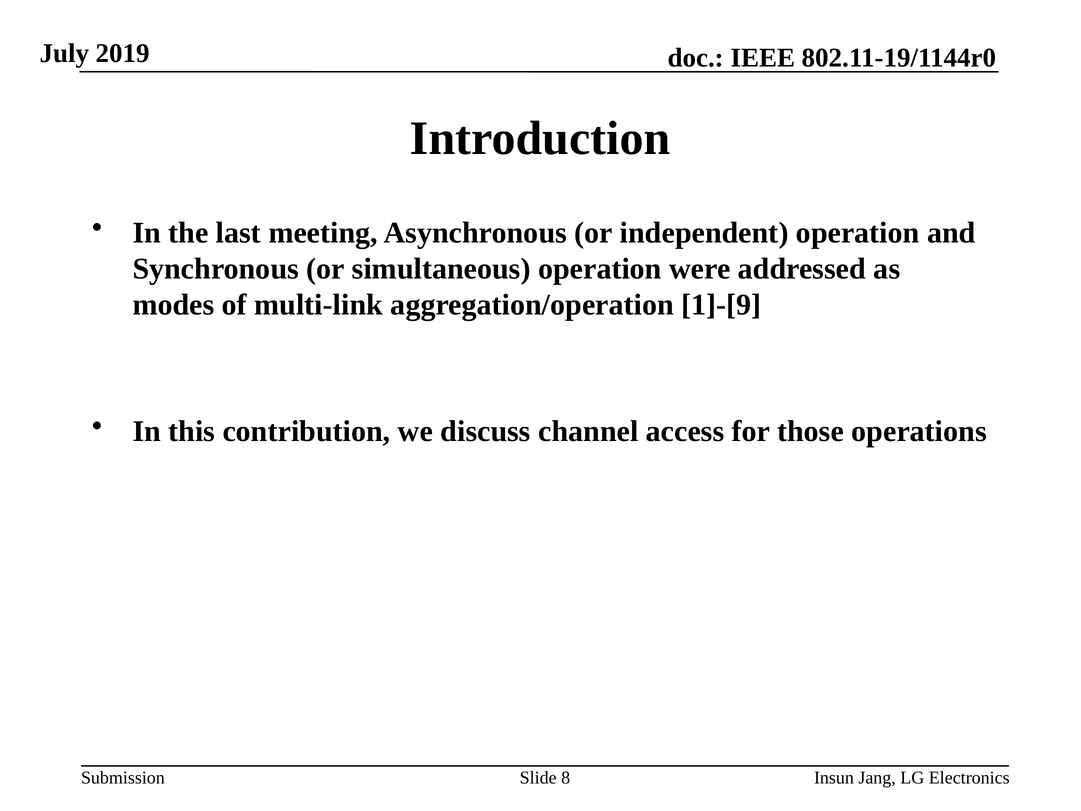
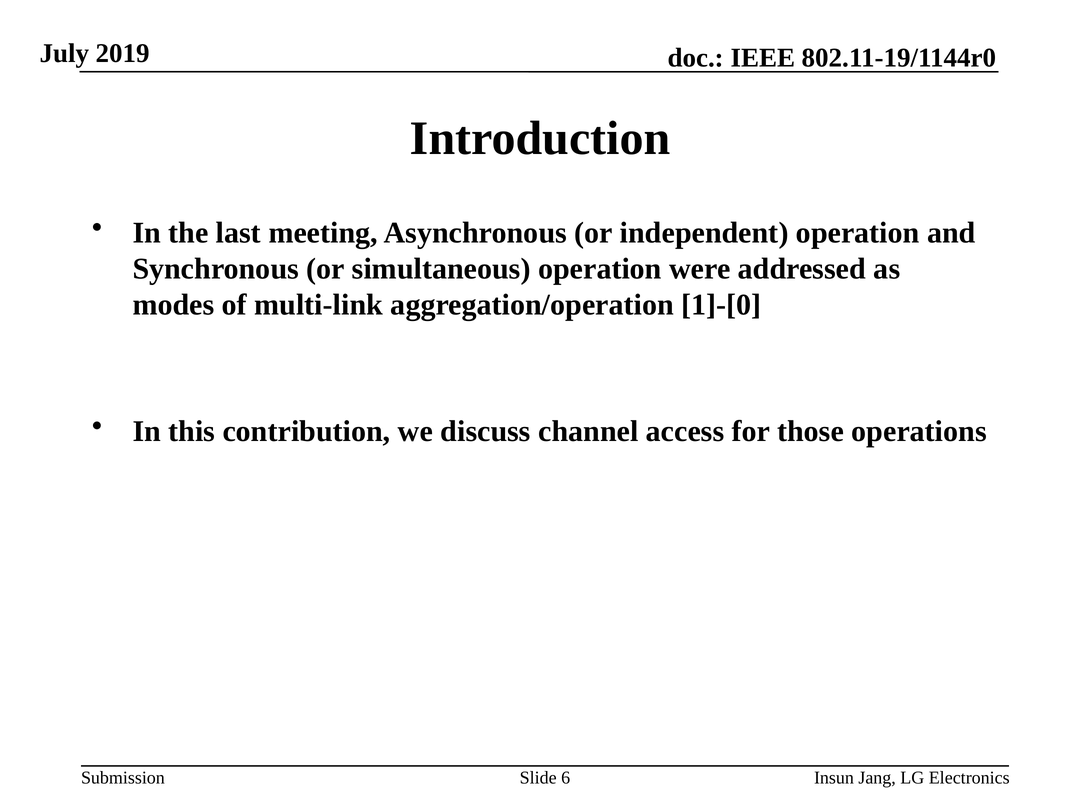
1]-[9: 1]-[9 -> 1]-[0 (721, 305)
8: 8 -> 6 (566, 778)
